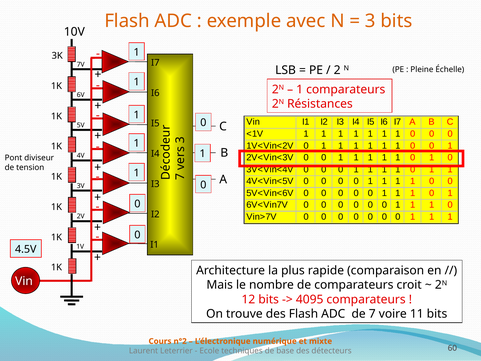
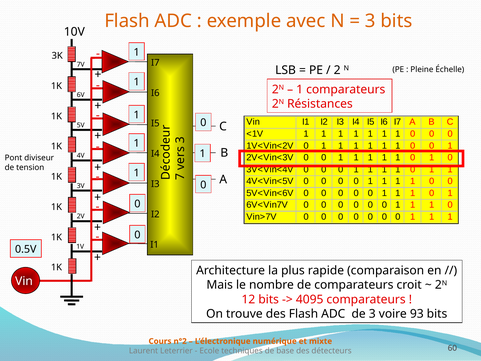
4.5V: 4.5V -> 0.5V (26, 249)
de 7: 7 -> 3 (372, 314)
11: 11 -> 93 (417, 314)
